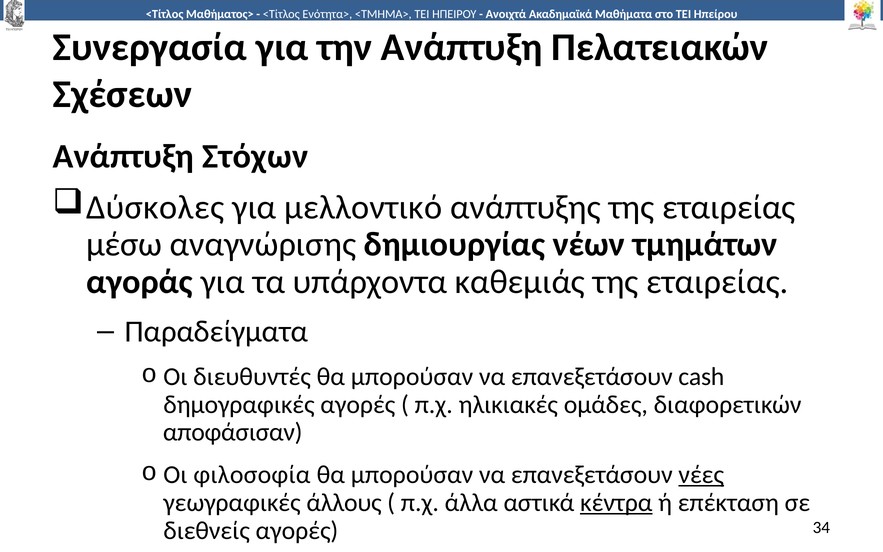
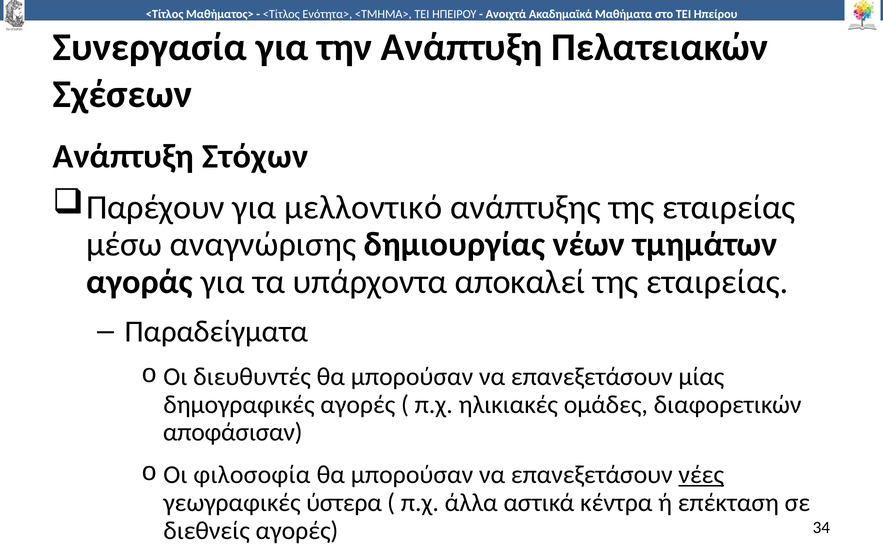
Δύσκολες: Δύσκολες -> Παρέχουν (155, 207)
καθεμιάς: καθεμιάς -> αποκαλεί (520, 282)
cash: cash -> μίας (701, 377)
άλλους: άλλους -> ύστερα (344, 503)
κέντρα underline: present -> none (616, 503)
